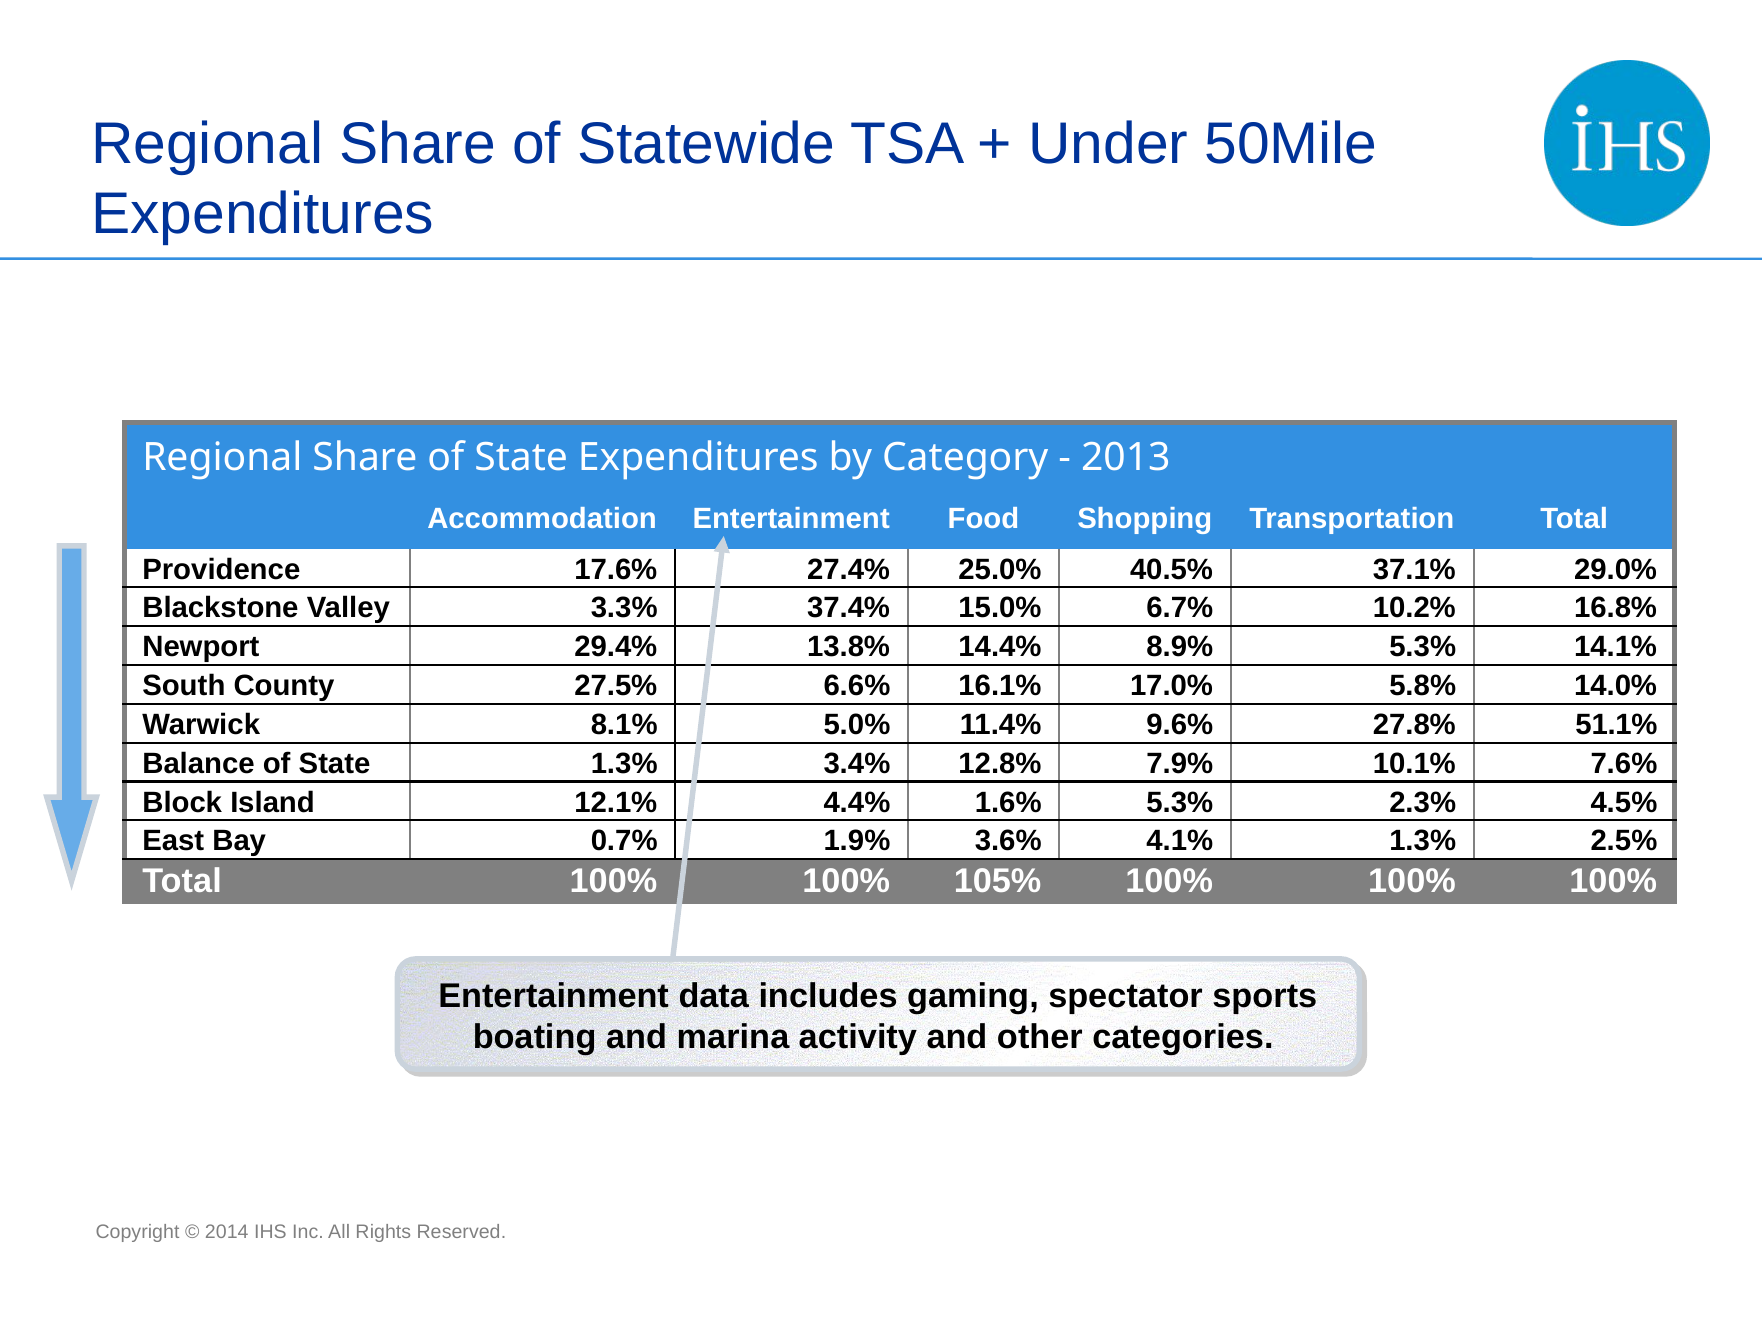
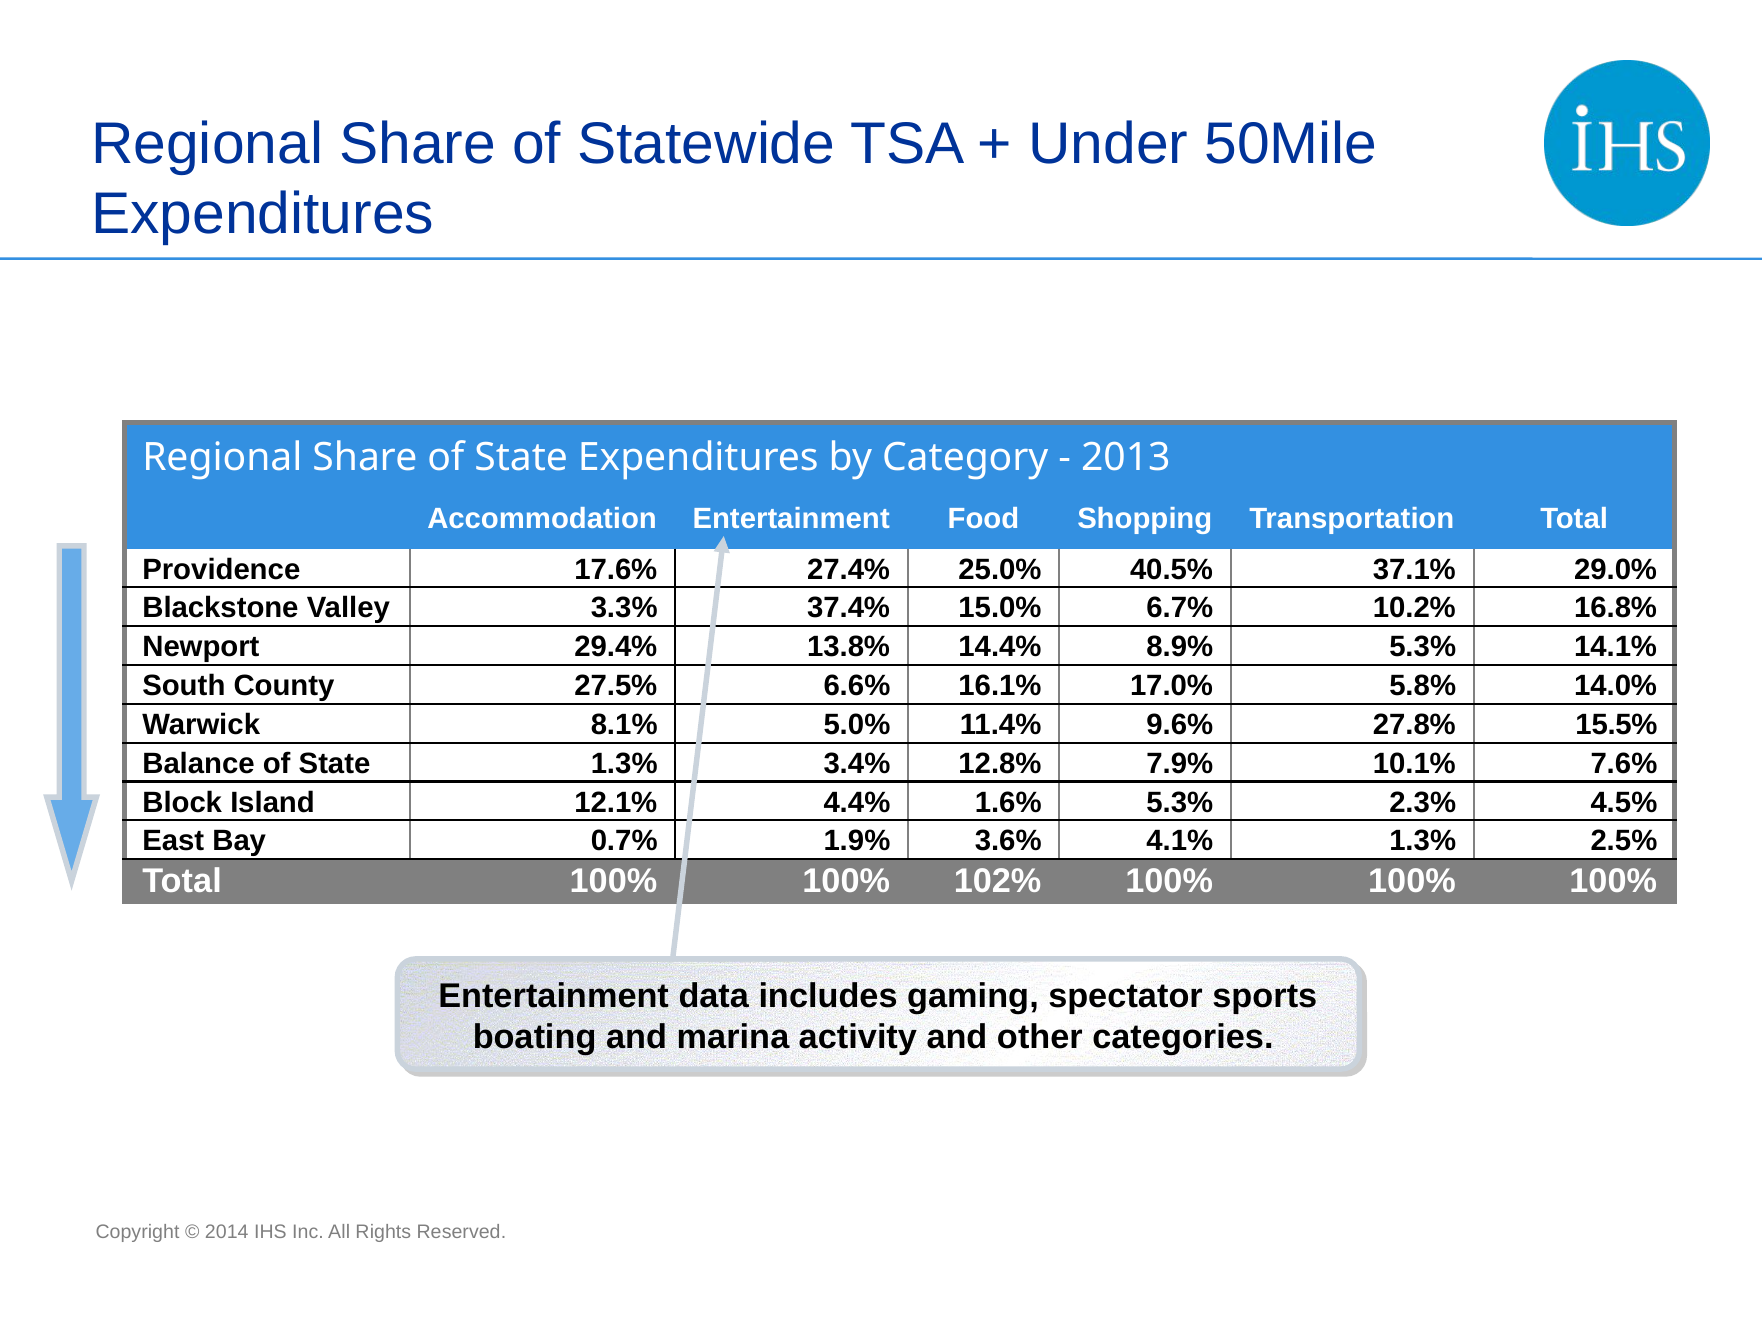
51.1%: 51.1% -> 15.5% (1616, 725)
105%: 105% -> 102% (998, 881)
